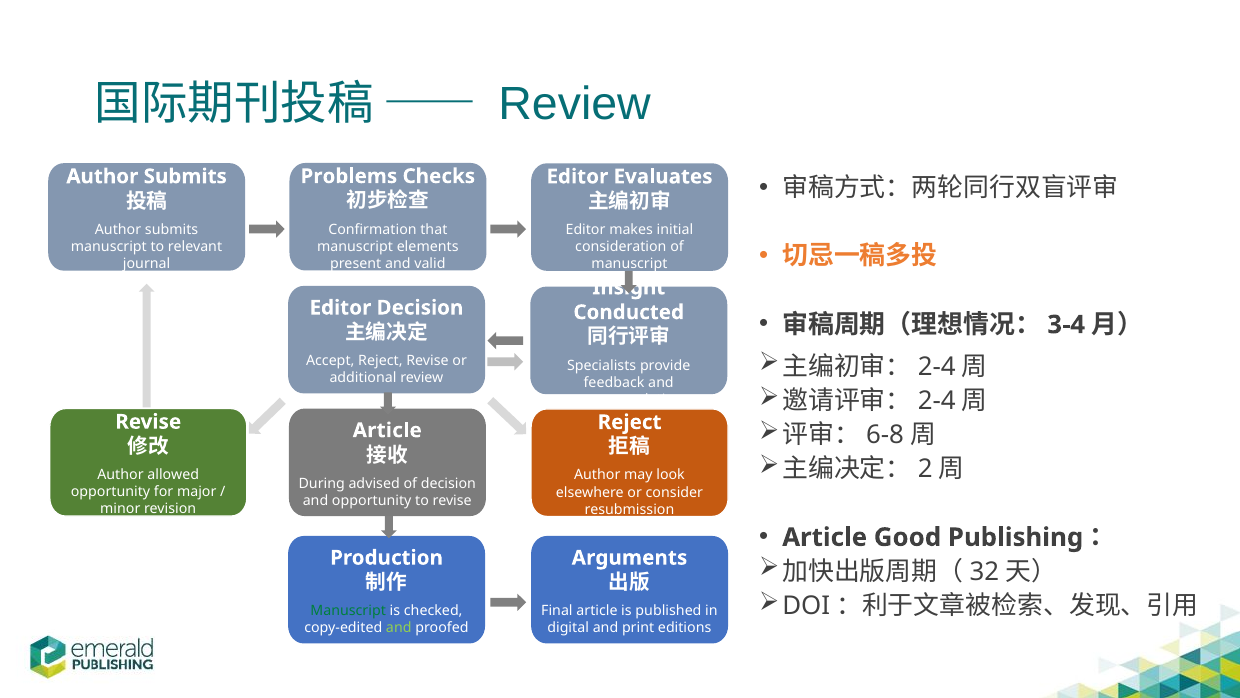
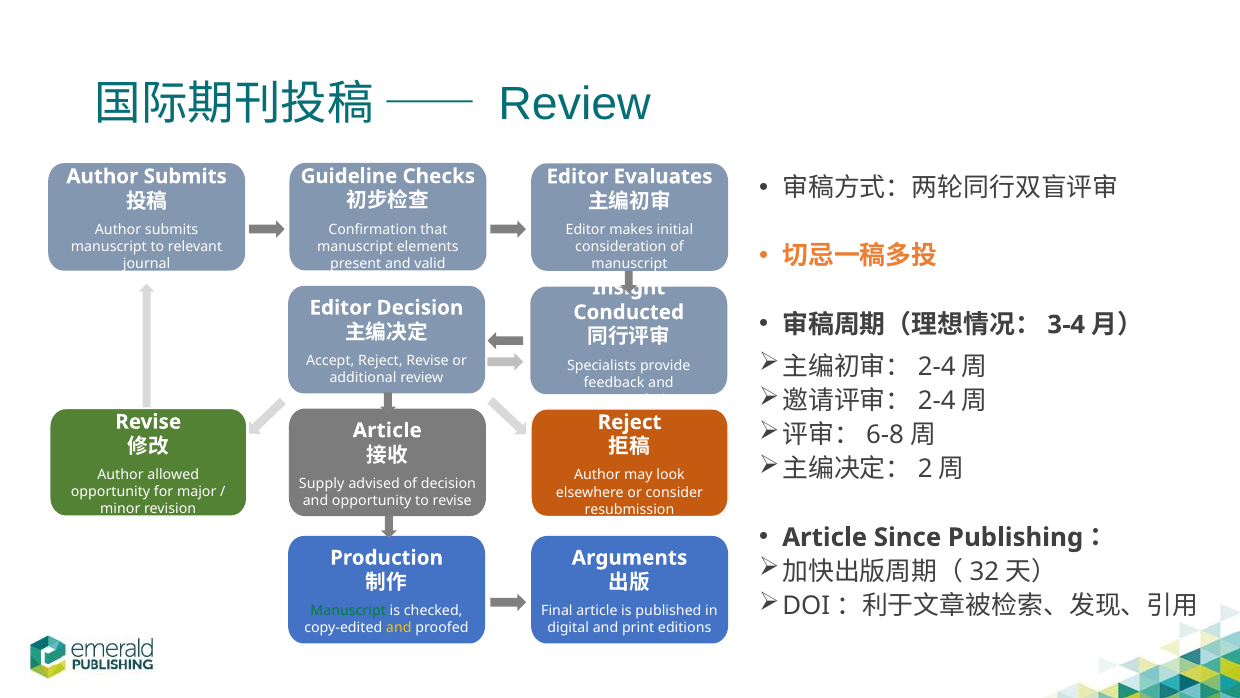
Problems: Problems -> Guideline (349, 176)
During: During -> Supply (322, 483)
Good: Good -> Since (907, 537)
and colour: light green -> yellow (399, 627)
